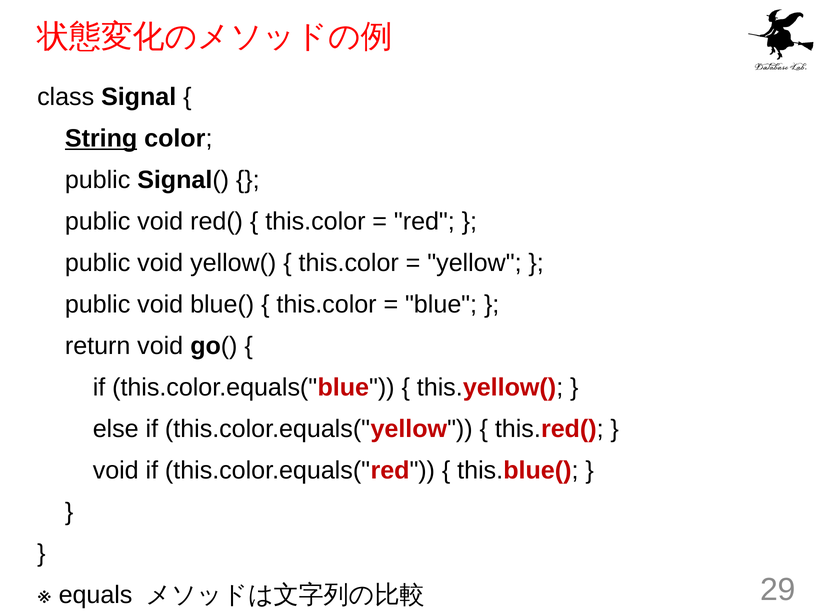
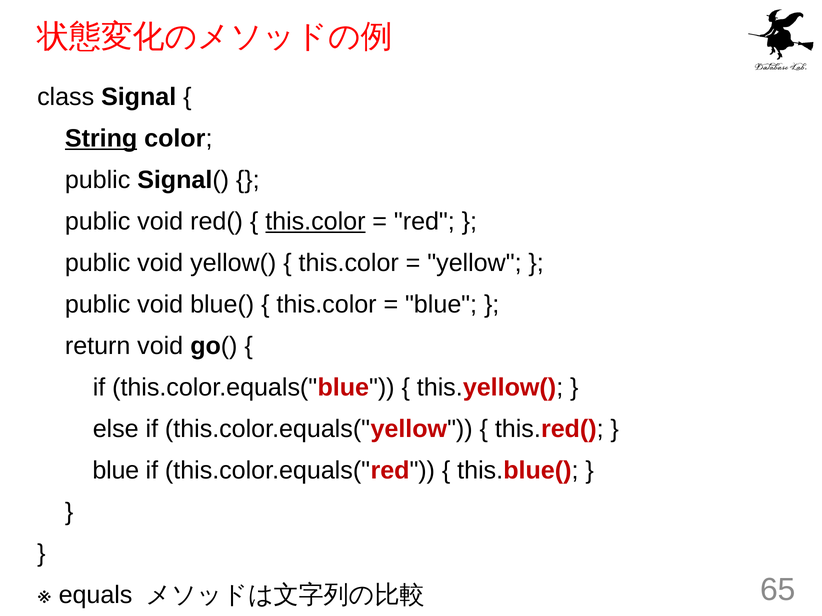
this.color underline: none -> present (315, 222)
void: void -> blue (116, 471)
29: 29 -> 65 (778, 590)
